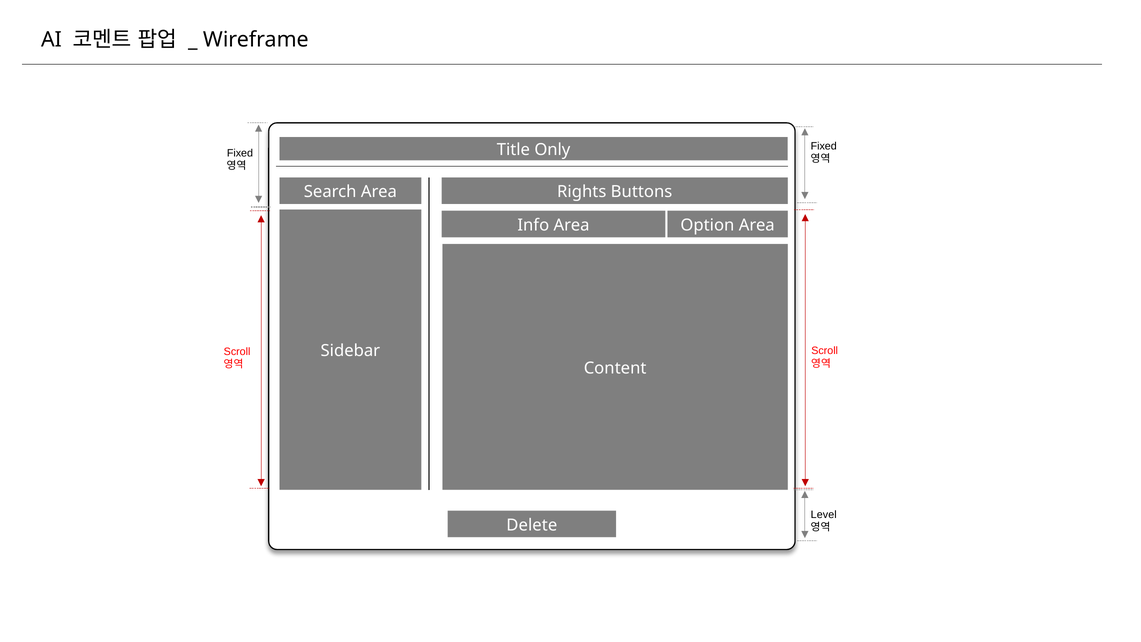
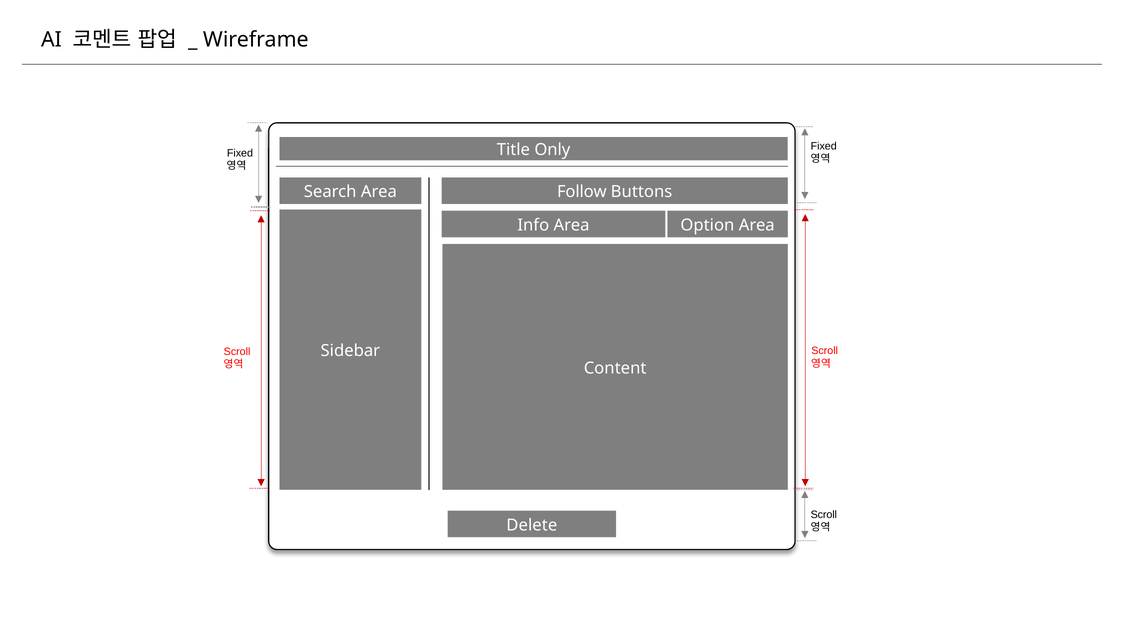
Rights: Rights -> Follow (582, 192)
Level: Level -> Scroll (824, 514)
